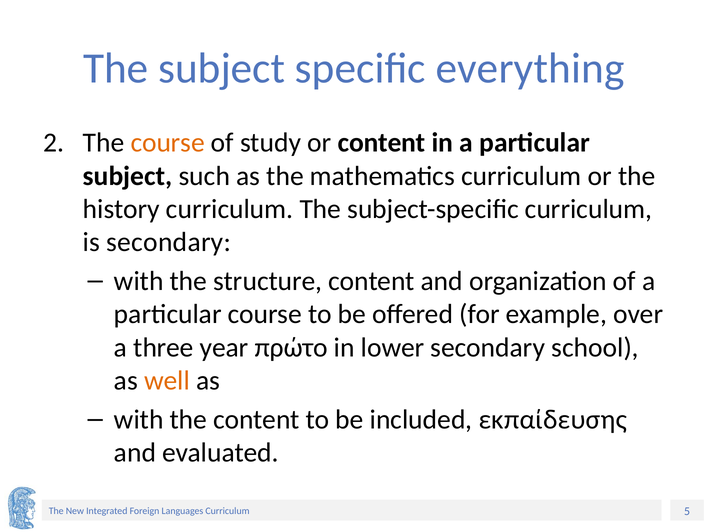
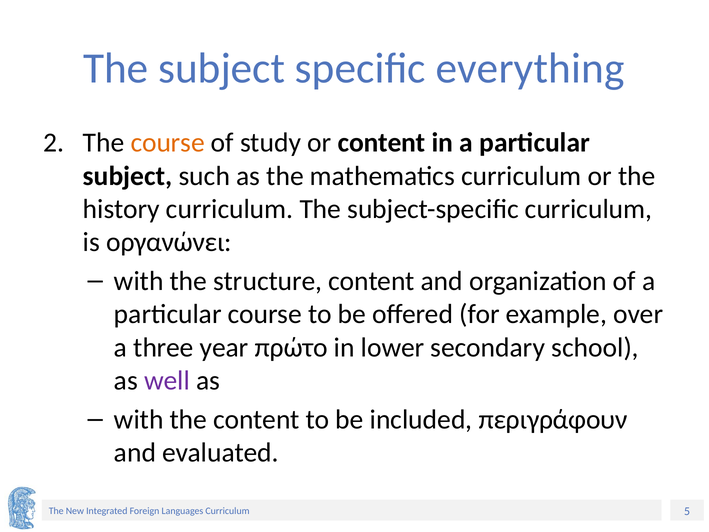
is secondary: secondary -> οργανώνει (169, 242)
well colour: orange -> purple (167, 380)
εκπαίδευσης: εκπαίδευσης -> περιγράφουν (553, 419)
